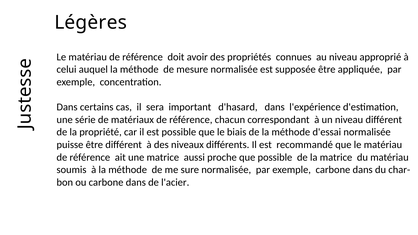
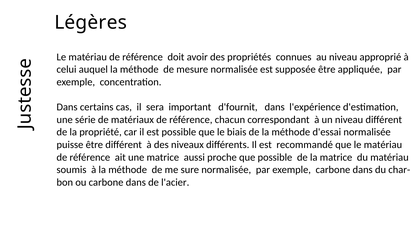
d'hasard: d'hasard -> d'fournit (238, 107)
